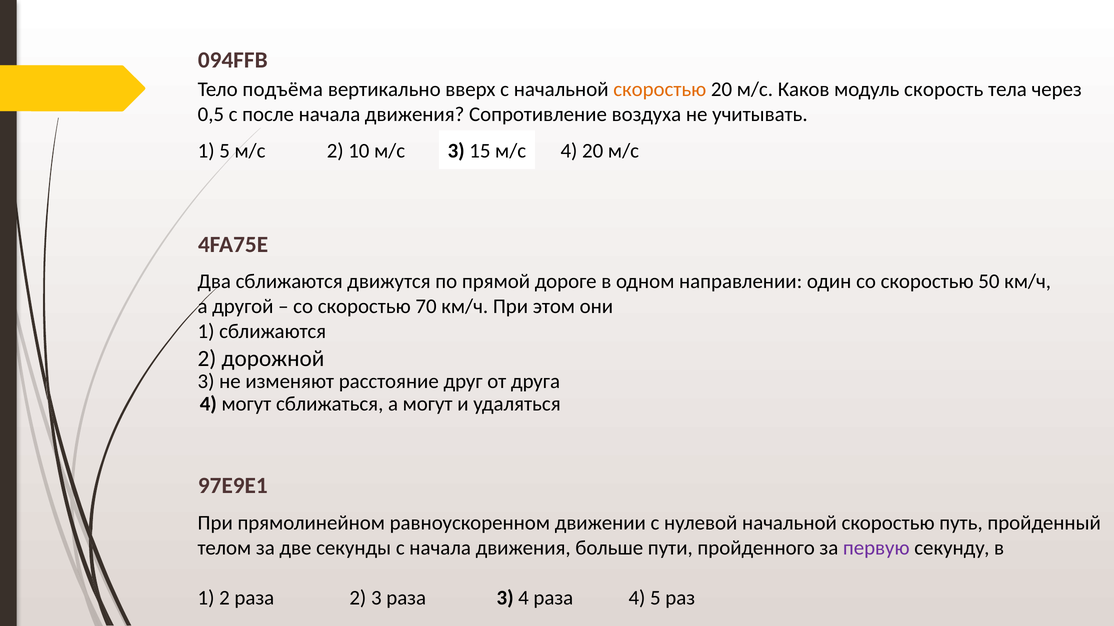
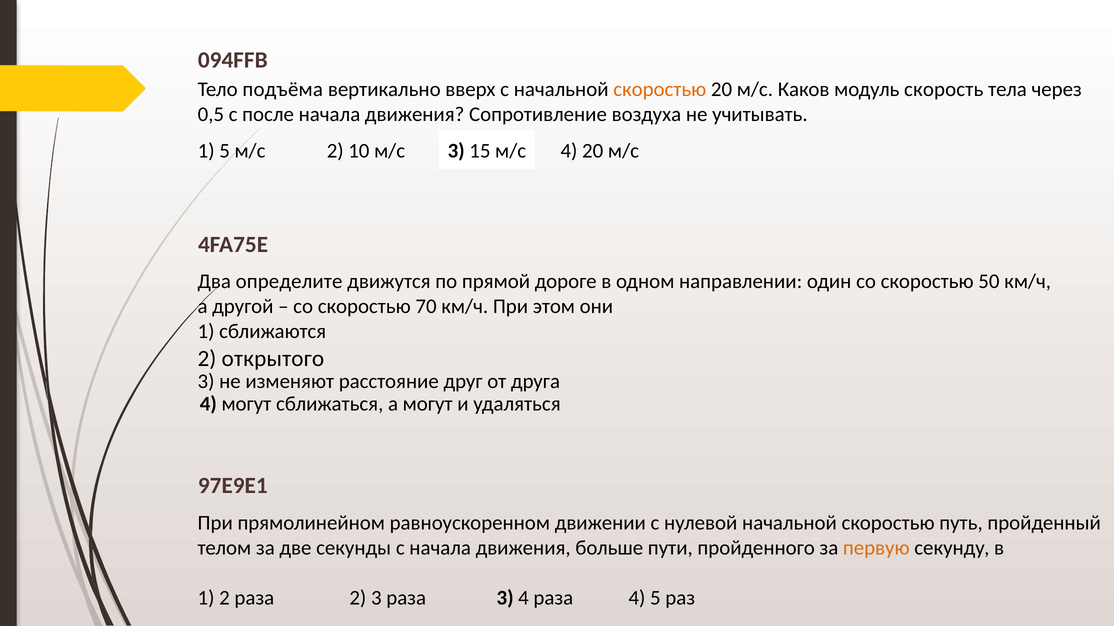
Два сближаются: сближаются -> определите (289, 282)
дорожной: дорожной -> открытого (273, 359)
первую colour: purple -> orange (876, 548)
